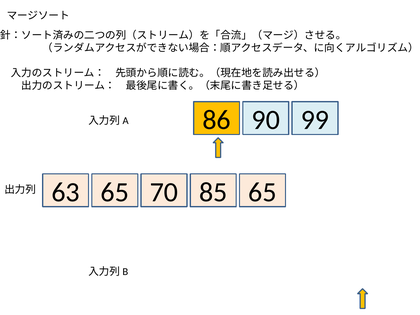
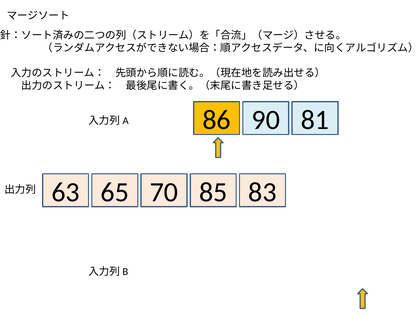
99: 99 -> 81 (315, 120)
63 65: 65 -> 83 (262, 192)
